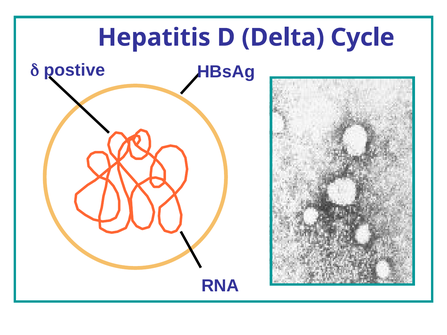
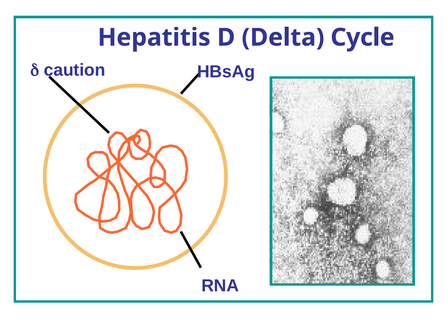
postive: postive -> caution (75, 70)
